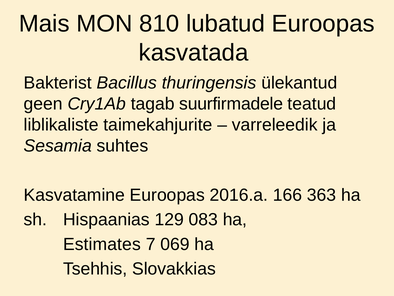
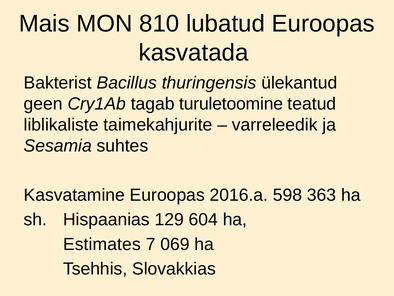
suurfirmadele: suurfirmadele -> turuletoomine (231, 104)
166: 166 -> 598 (287, 195)
083: 083 -> 604 (203, 219)
